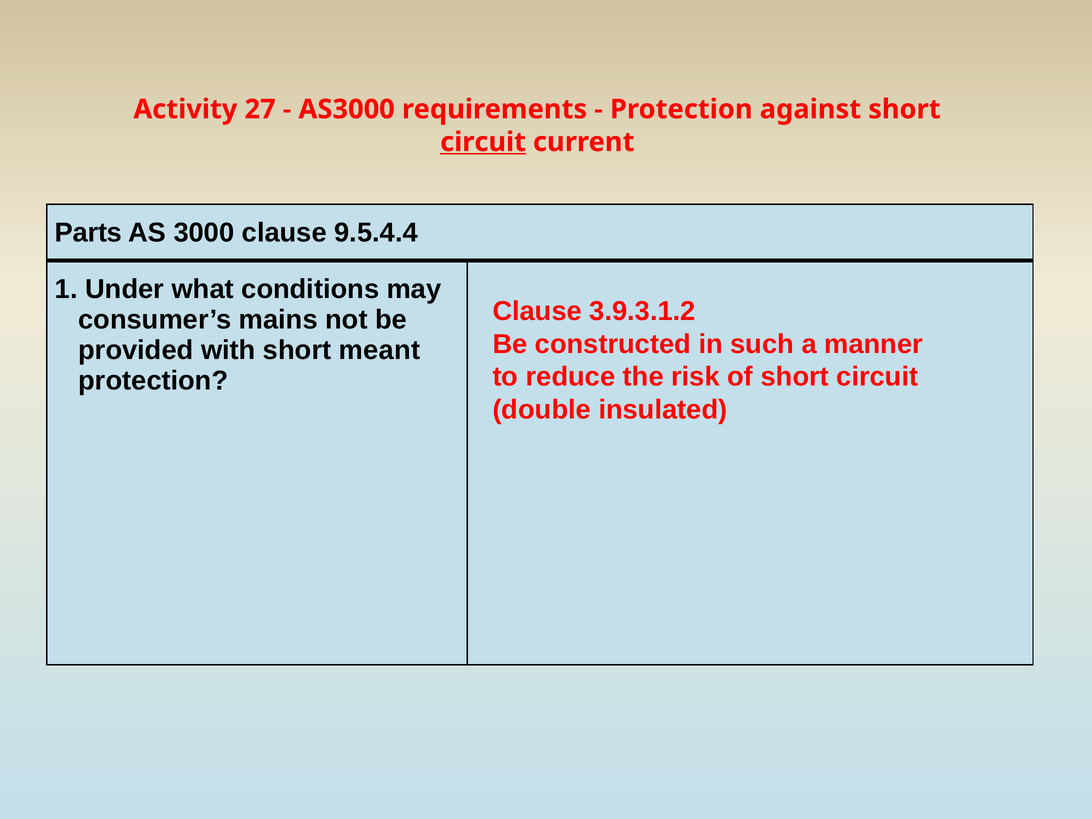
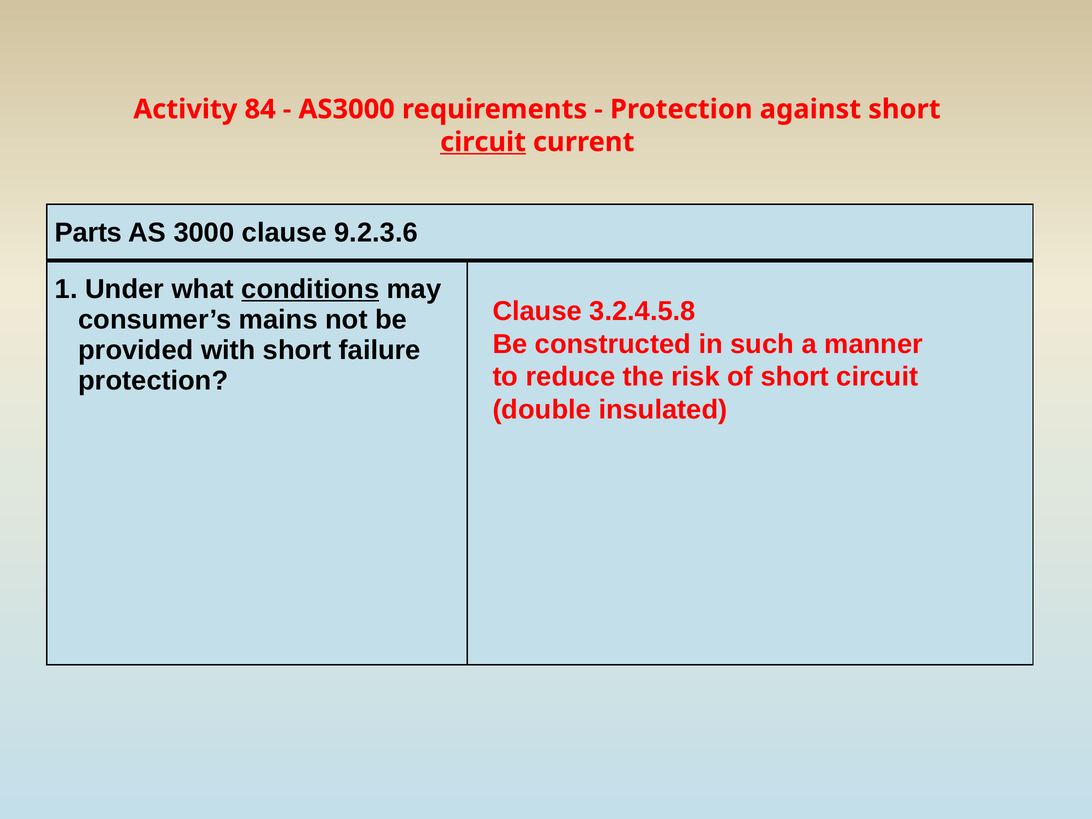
27: 27 -> 84 (260, 109)
9.5.4.4: 9.5.4.4 -> 9.2.3.6 (376, 233)
conditions underline: none -> present (310, 289)
3.9.3.1.2: 3.9.3.1.2 -> 3.2.4.5.8 (643, 311)
meant: meant -> failure (380, 350)
